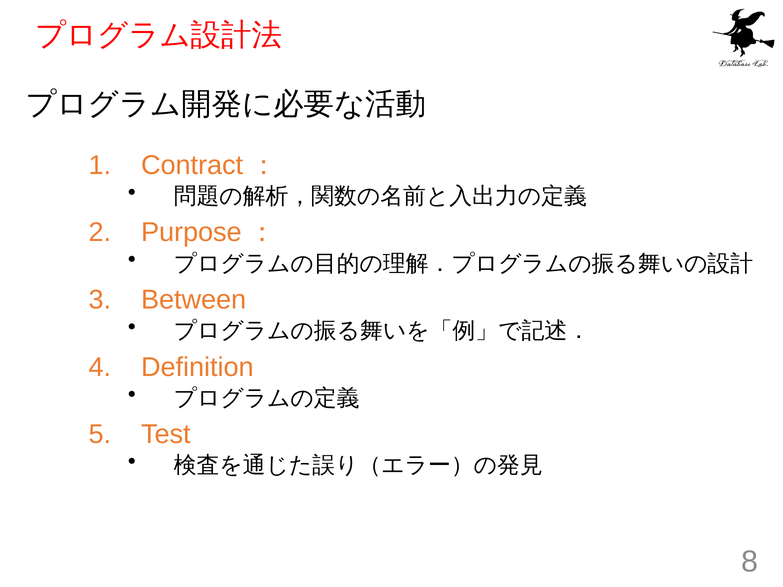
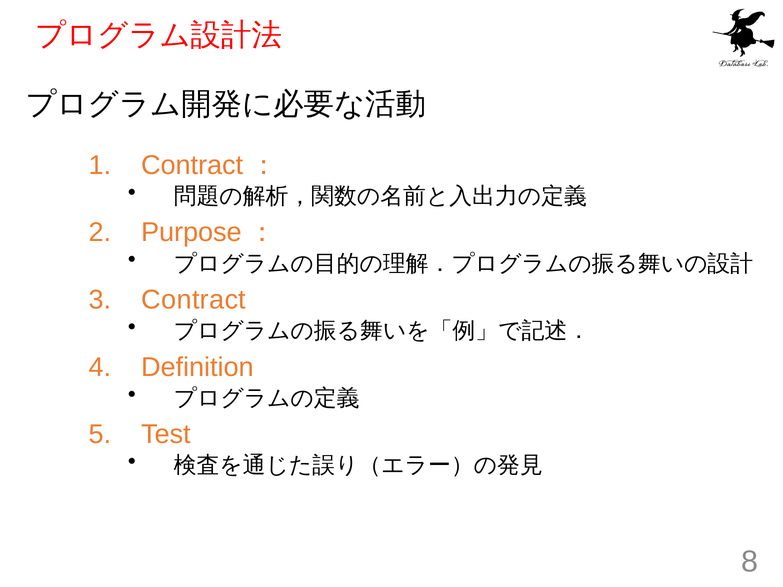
Between: Between -> Contract (194, 300)
